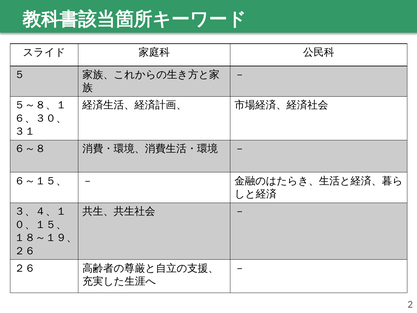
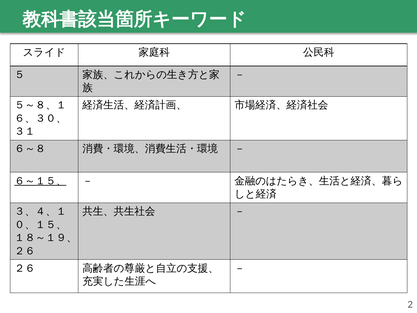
６～１５、 underline: none -> present (40, 181)
